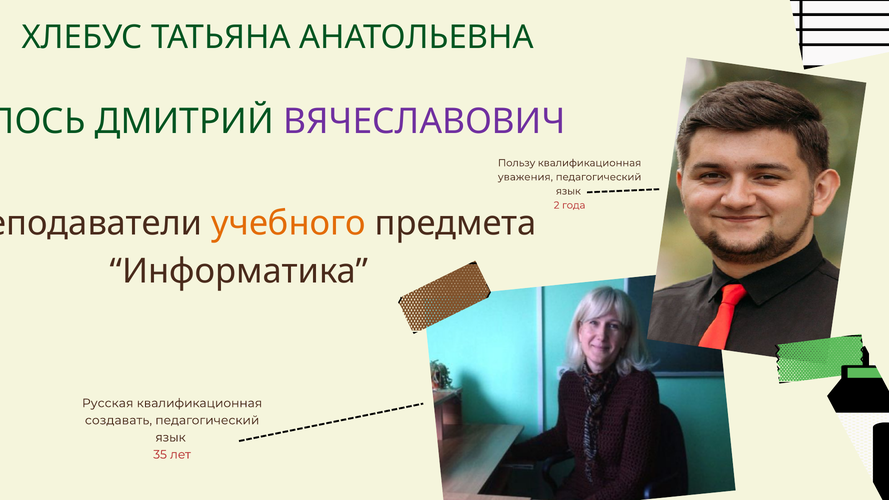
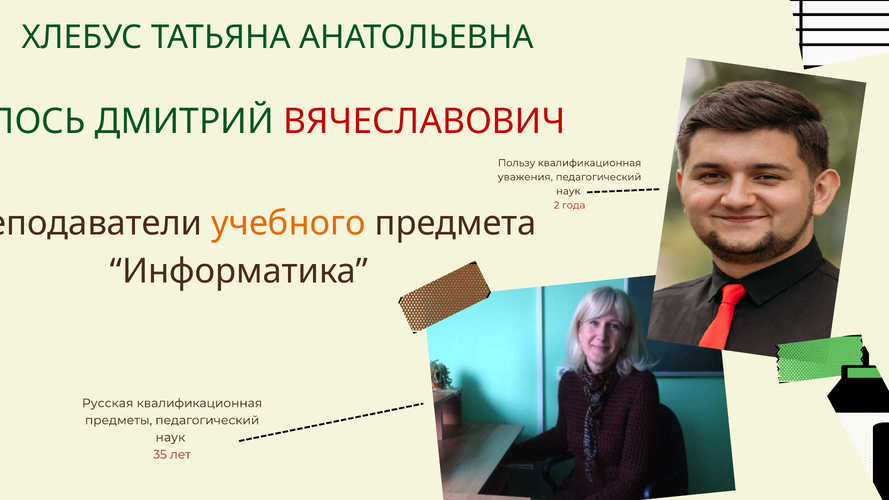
ВЯЧЕСЛАВОВИЧ colour: purple -> red (424, 122)
язык: язык -> наук (568, 191)
создавать: создавать -> предметы (119, 420)
язык: язык -> наук (170, 437)
